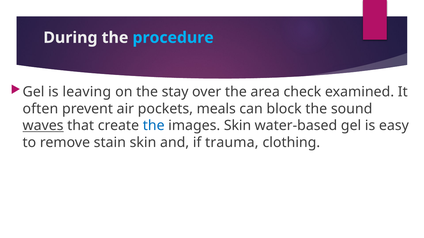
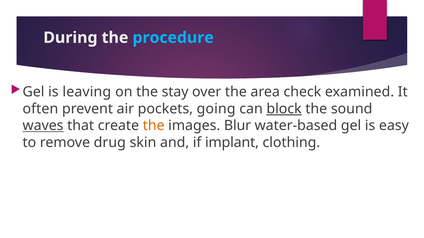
meals: meals -> going (216, 109)
block underline: none -> present (284, 109)
the colour: blue -> orange (154, 126)
images Skin: Skin -> Blur (238, 126)
stain: stain -> drug (110, 143)
trauma: trauma -> implant (232, 143)
